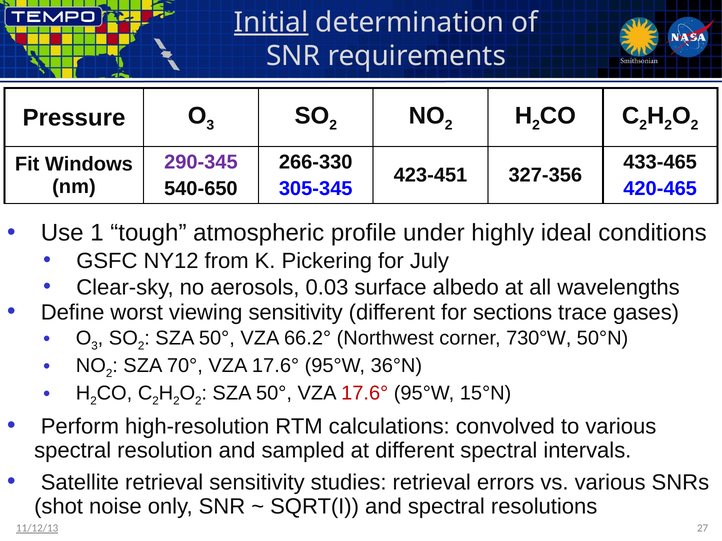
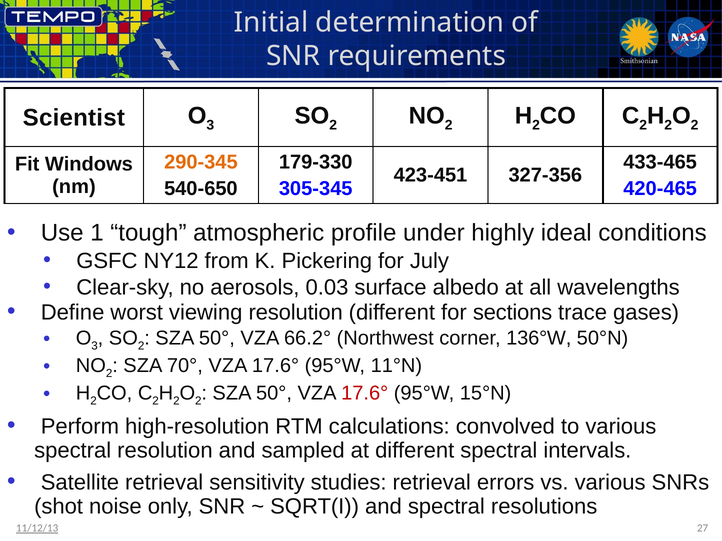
Initial underline: present -> none (271, 22)
Pressure: Pressure -> Scientist (74, 118)
290-345 colour: purple -> orange (201, 162)
266-330: 266-330 -> 179-330 (316, 162)
viewing sensitivity: sensitivity -> resolution (296, 313)
730°W: 730°W -> 136°W (539, 339)
36°N: 36°N -> 11°N (396, 366)
